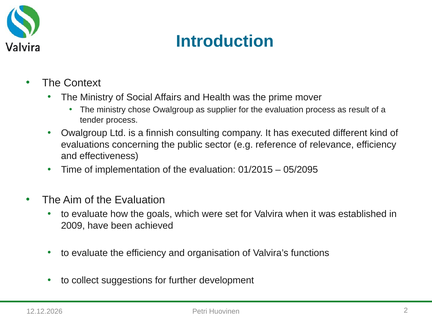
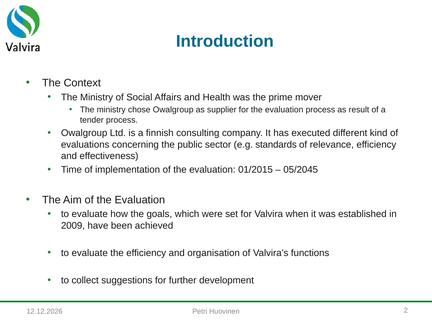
reference: reference -> standards (276, 145)
05/2095: 05/2095 -> 05/2045 (301, 170)
